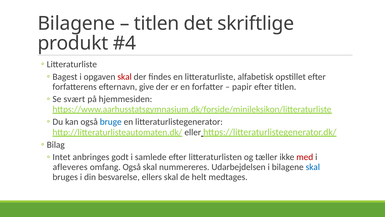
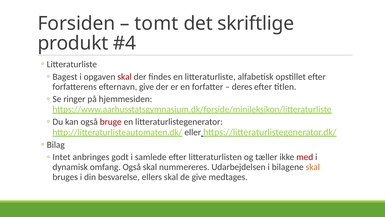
Bilagene: Bilagene -> Forsiden (76, 24)
titlen: titlen -> tomt (156, 24)
papir: papir -> deres (242, 87)
svært: svært -> ringer (74, 99)
bruge colour: blue -> red (111, 122)
afleveres: afleveres -> dynamisk (70, 167)
skal colour: blue -> orange (313, 167)
de helt: helt -> give (199, 177)
